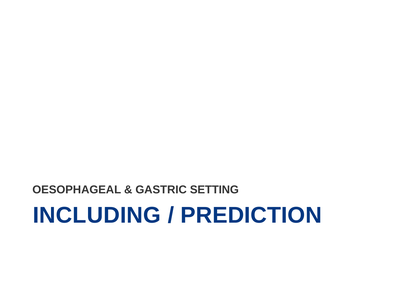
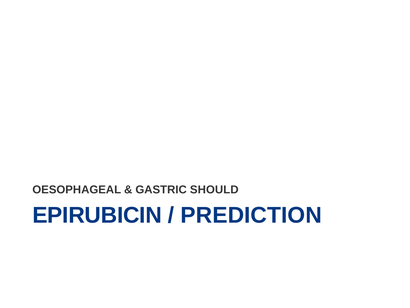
SETTING: SETTING -> SHOULD (214, 189)
INCLUDING: INCLUDING -> EPIRUBICIN (97, 215)
